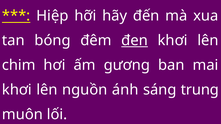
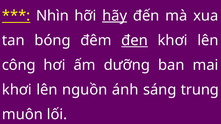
Hiệp: Hiệp -> Nhìn (52, 16)
hãy underline: none -> present (115, 16)
chim: chim -> công (19, 65)
gương: gương -> dưỡng (127, 65)
